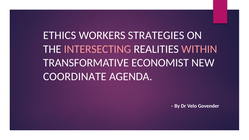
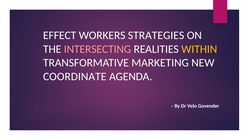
ETHICS: ETHICS -> EFFECT (60, 35)
WITHIN colour: pink -> yellow (199, 49)
ECONOMIST: ECONOMIST -> MARKETING (160, 63)
